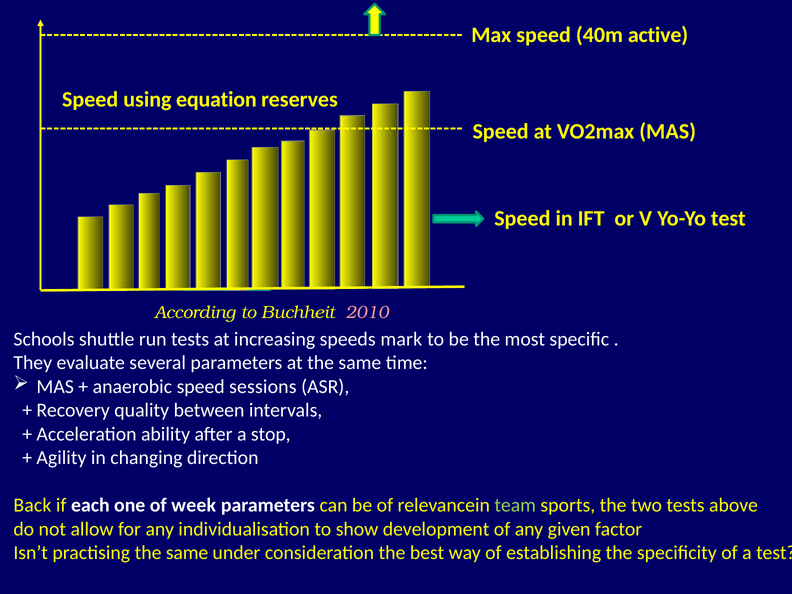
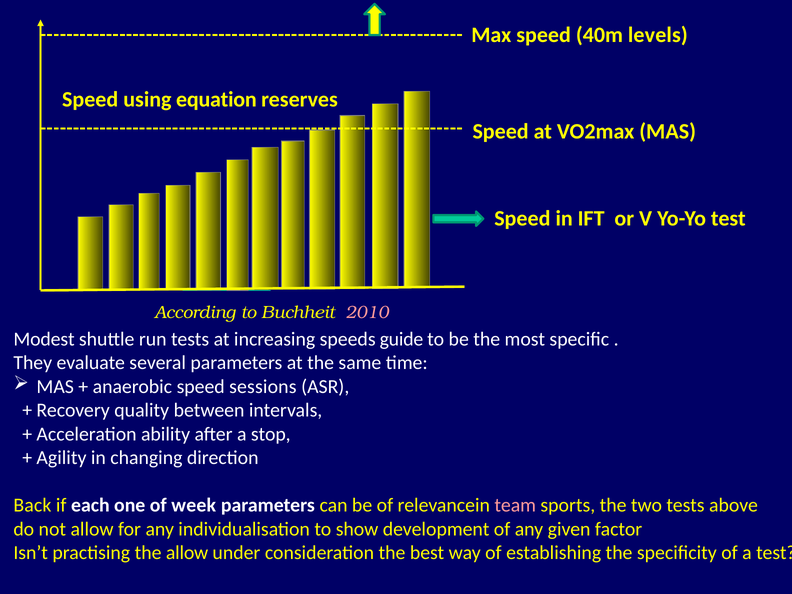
active: active -> levels (658, 35)
Schools: Schools -> Modest (44, 339)
mark: mark -> guide (401, 339)
team colour: light green -> pink (515, 505)
practising the same: same -> allow (187, 553)
